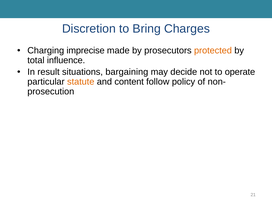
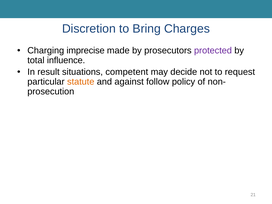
protected colour: orange -> purple (213, 51)
bargaining: bargaining -> competent (127, 72)
operate: operate -> request (240, 72)
content: content -> against (129, 82)
